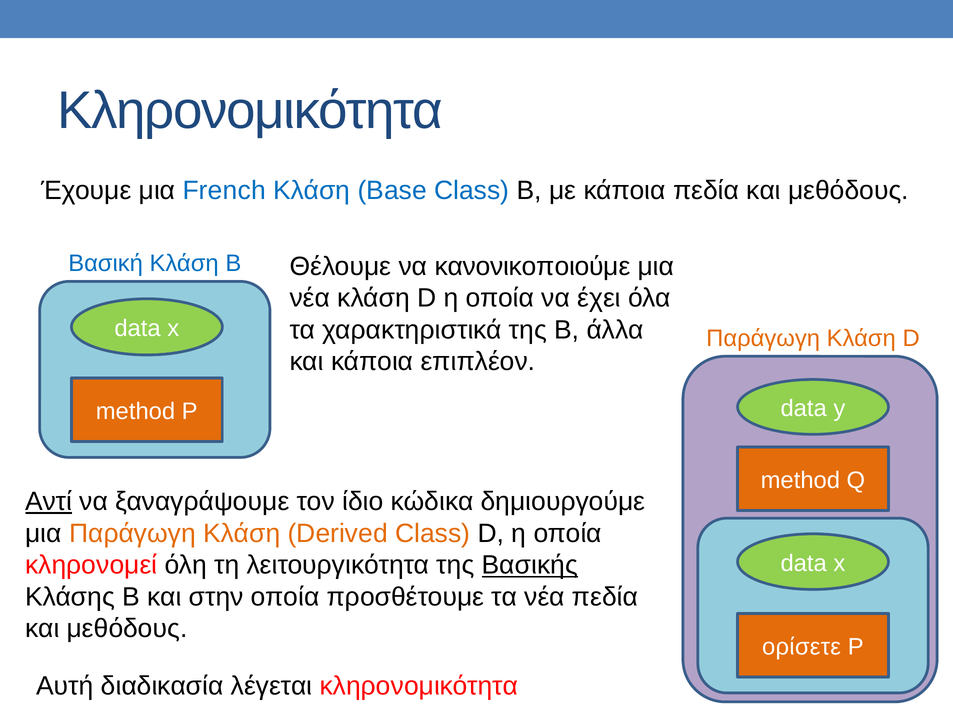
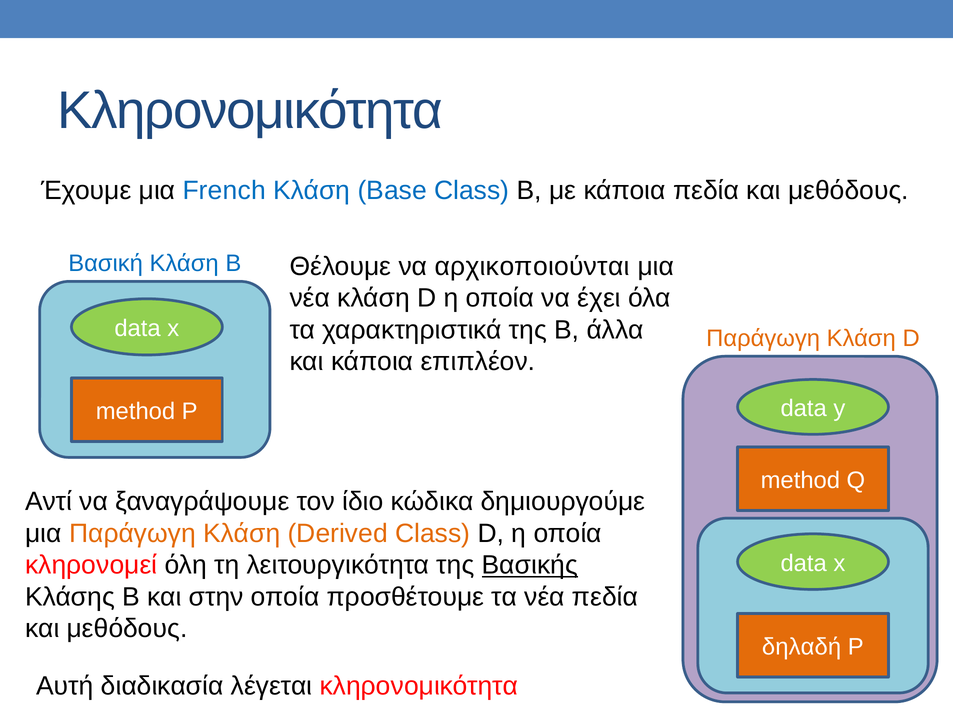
κανονικοποιούμε: κανονικοποιούμε -> αρχικοποιούνται (532, 266)
Αντί underline: present -> none (49, 501)
ορίσετε: ορίσετε -> δηλαδή (802, 647)
